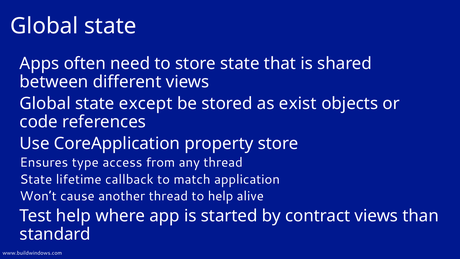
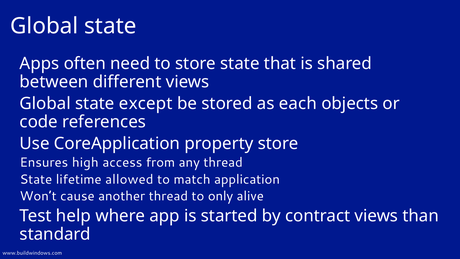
exist: exist -> each (298, 104)
type: type -> high (85, 162)
callback: callback -> allowed (129, 179)
to help: help -> only (221, 196)
